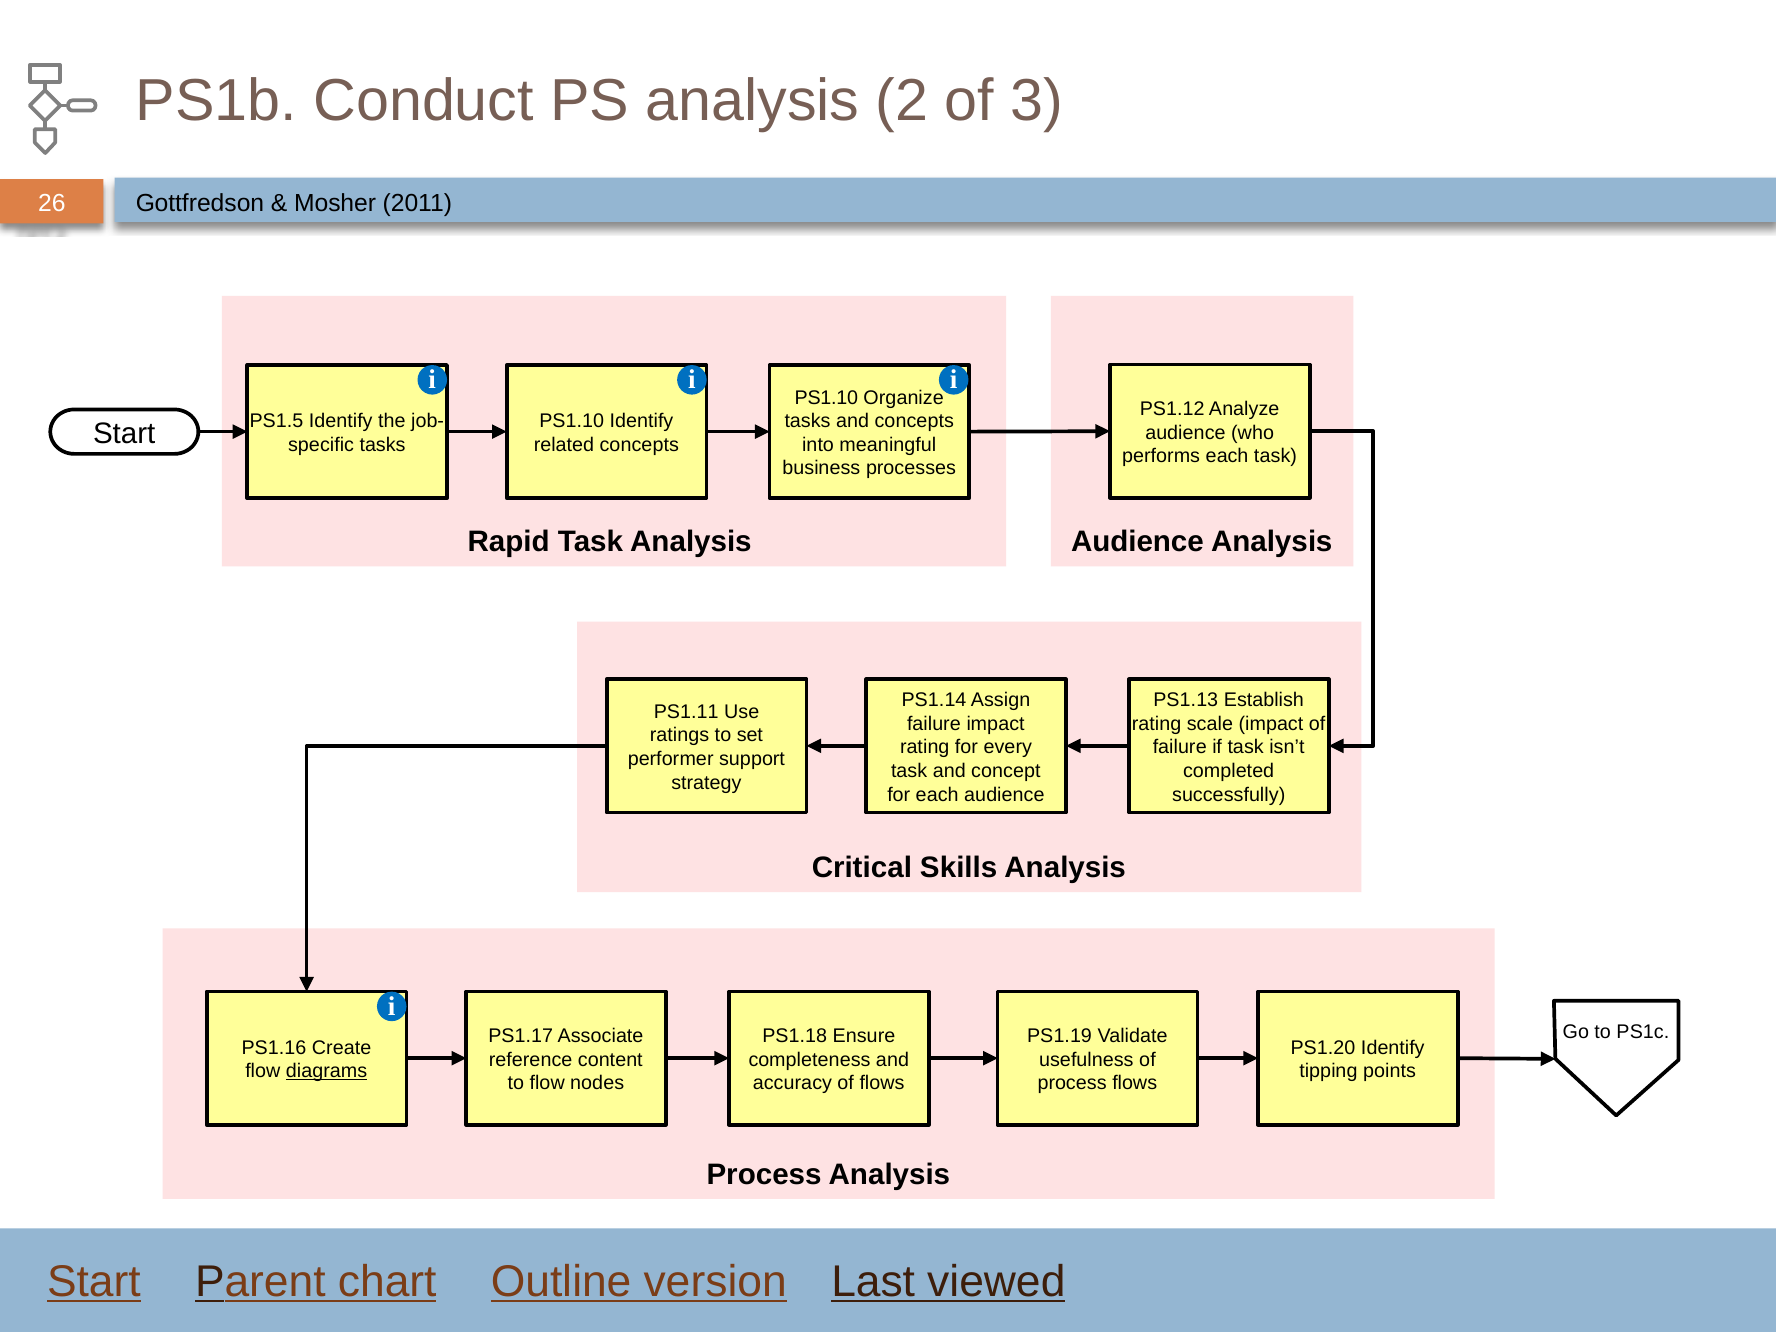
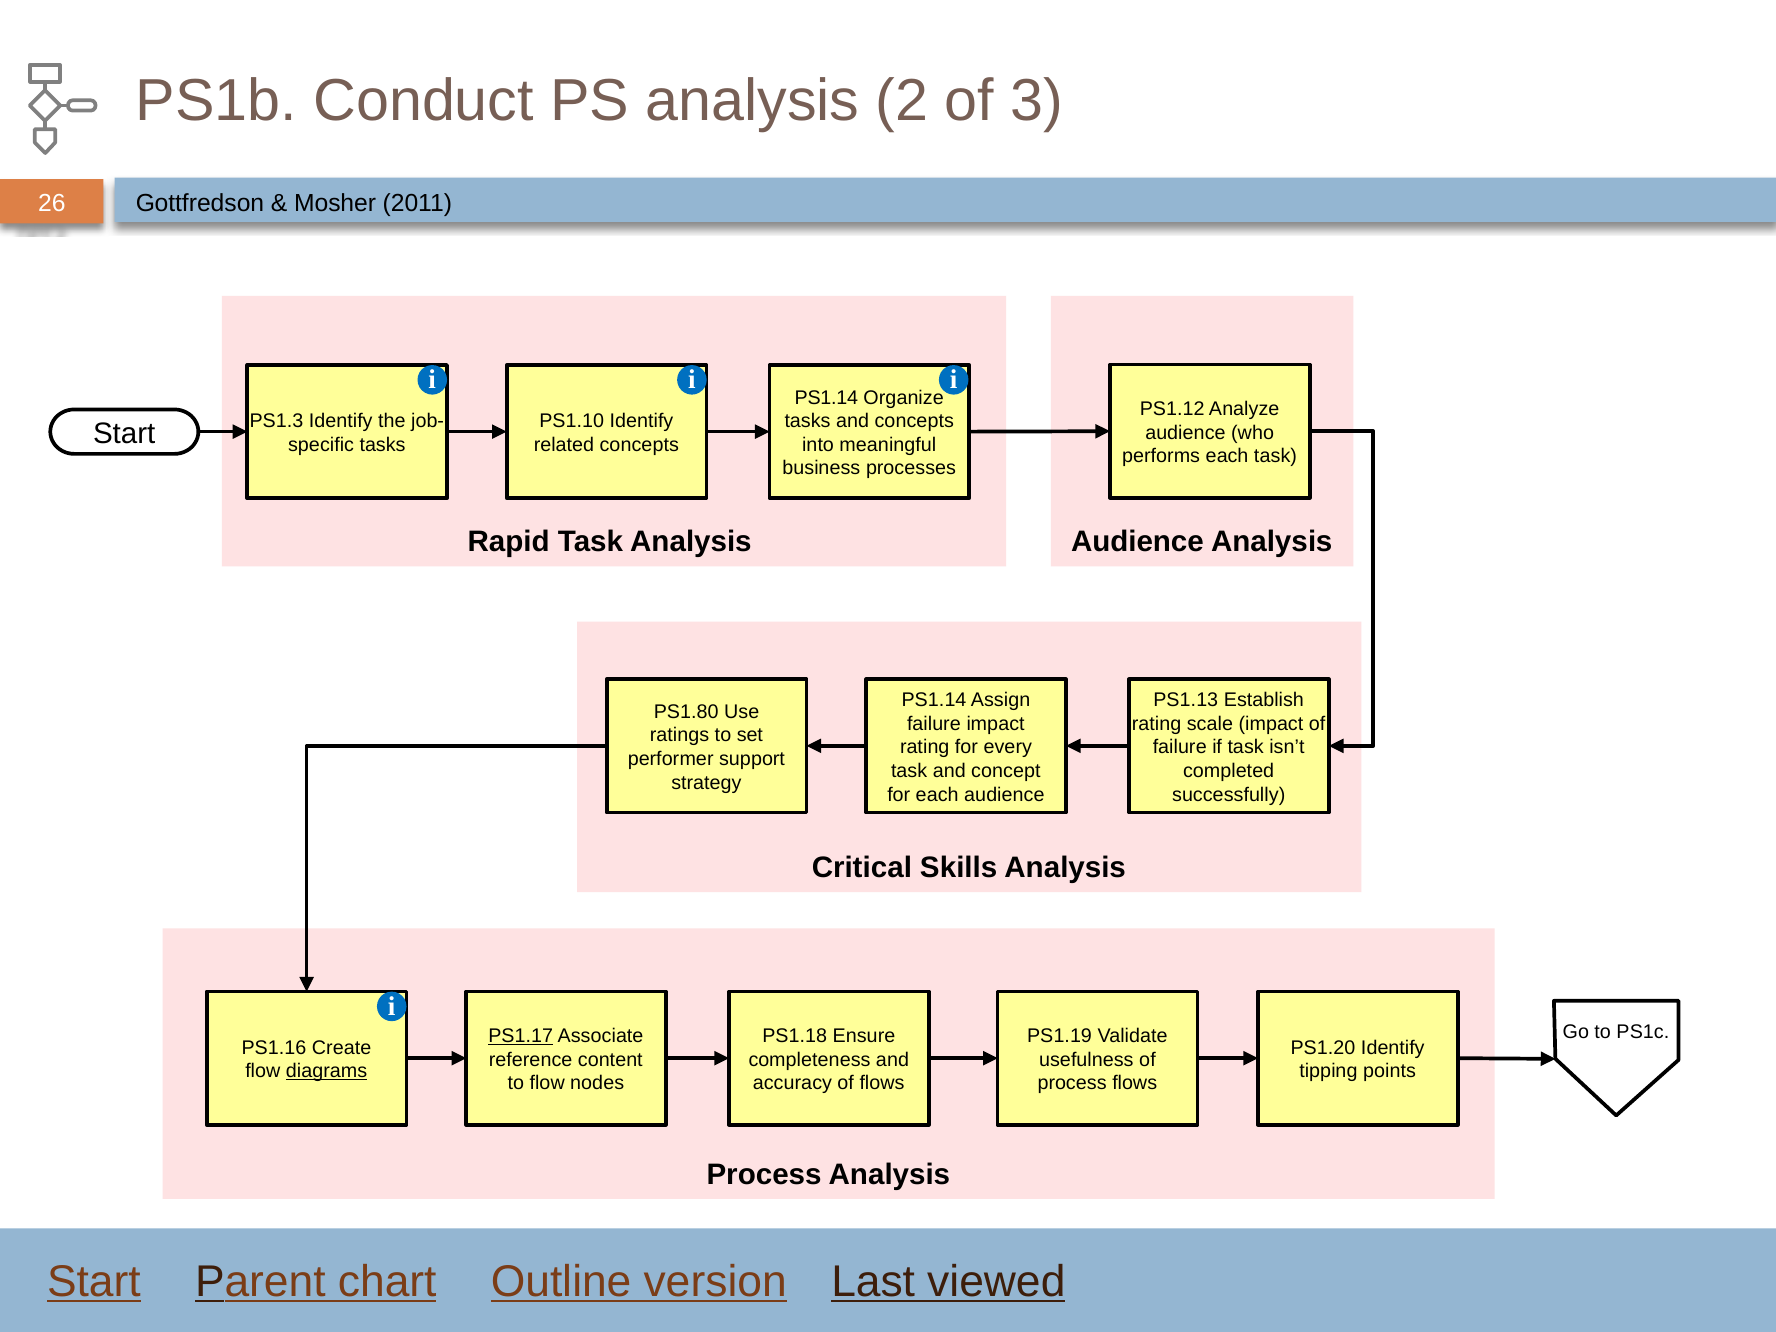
PS1.10: PS1.10 -> PS1.14 (826, 398)
PS1.5: PS1.5 -> PS1.3 (276, 421)
PS1.11: PS1.11 -> PS1.80 (686, 712)
PS1.17 underline: none -> present (521, 1036)
